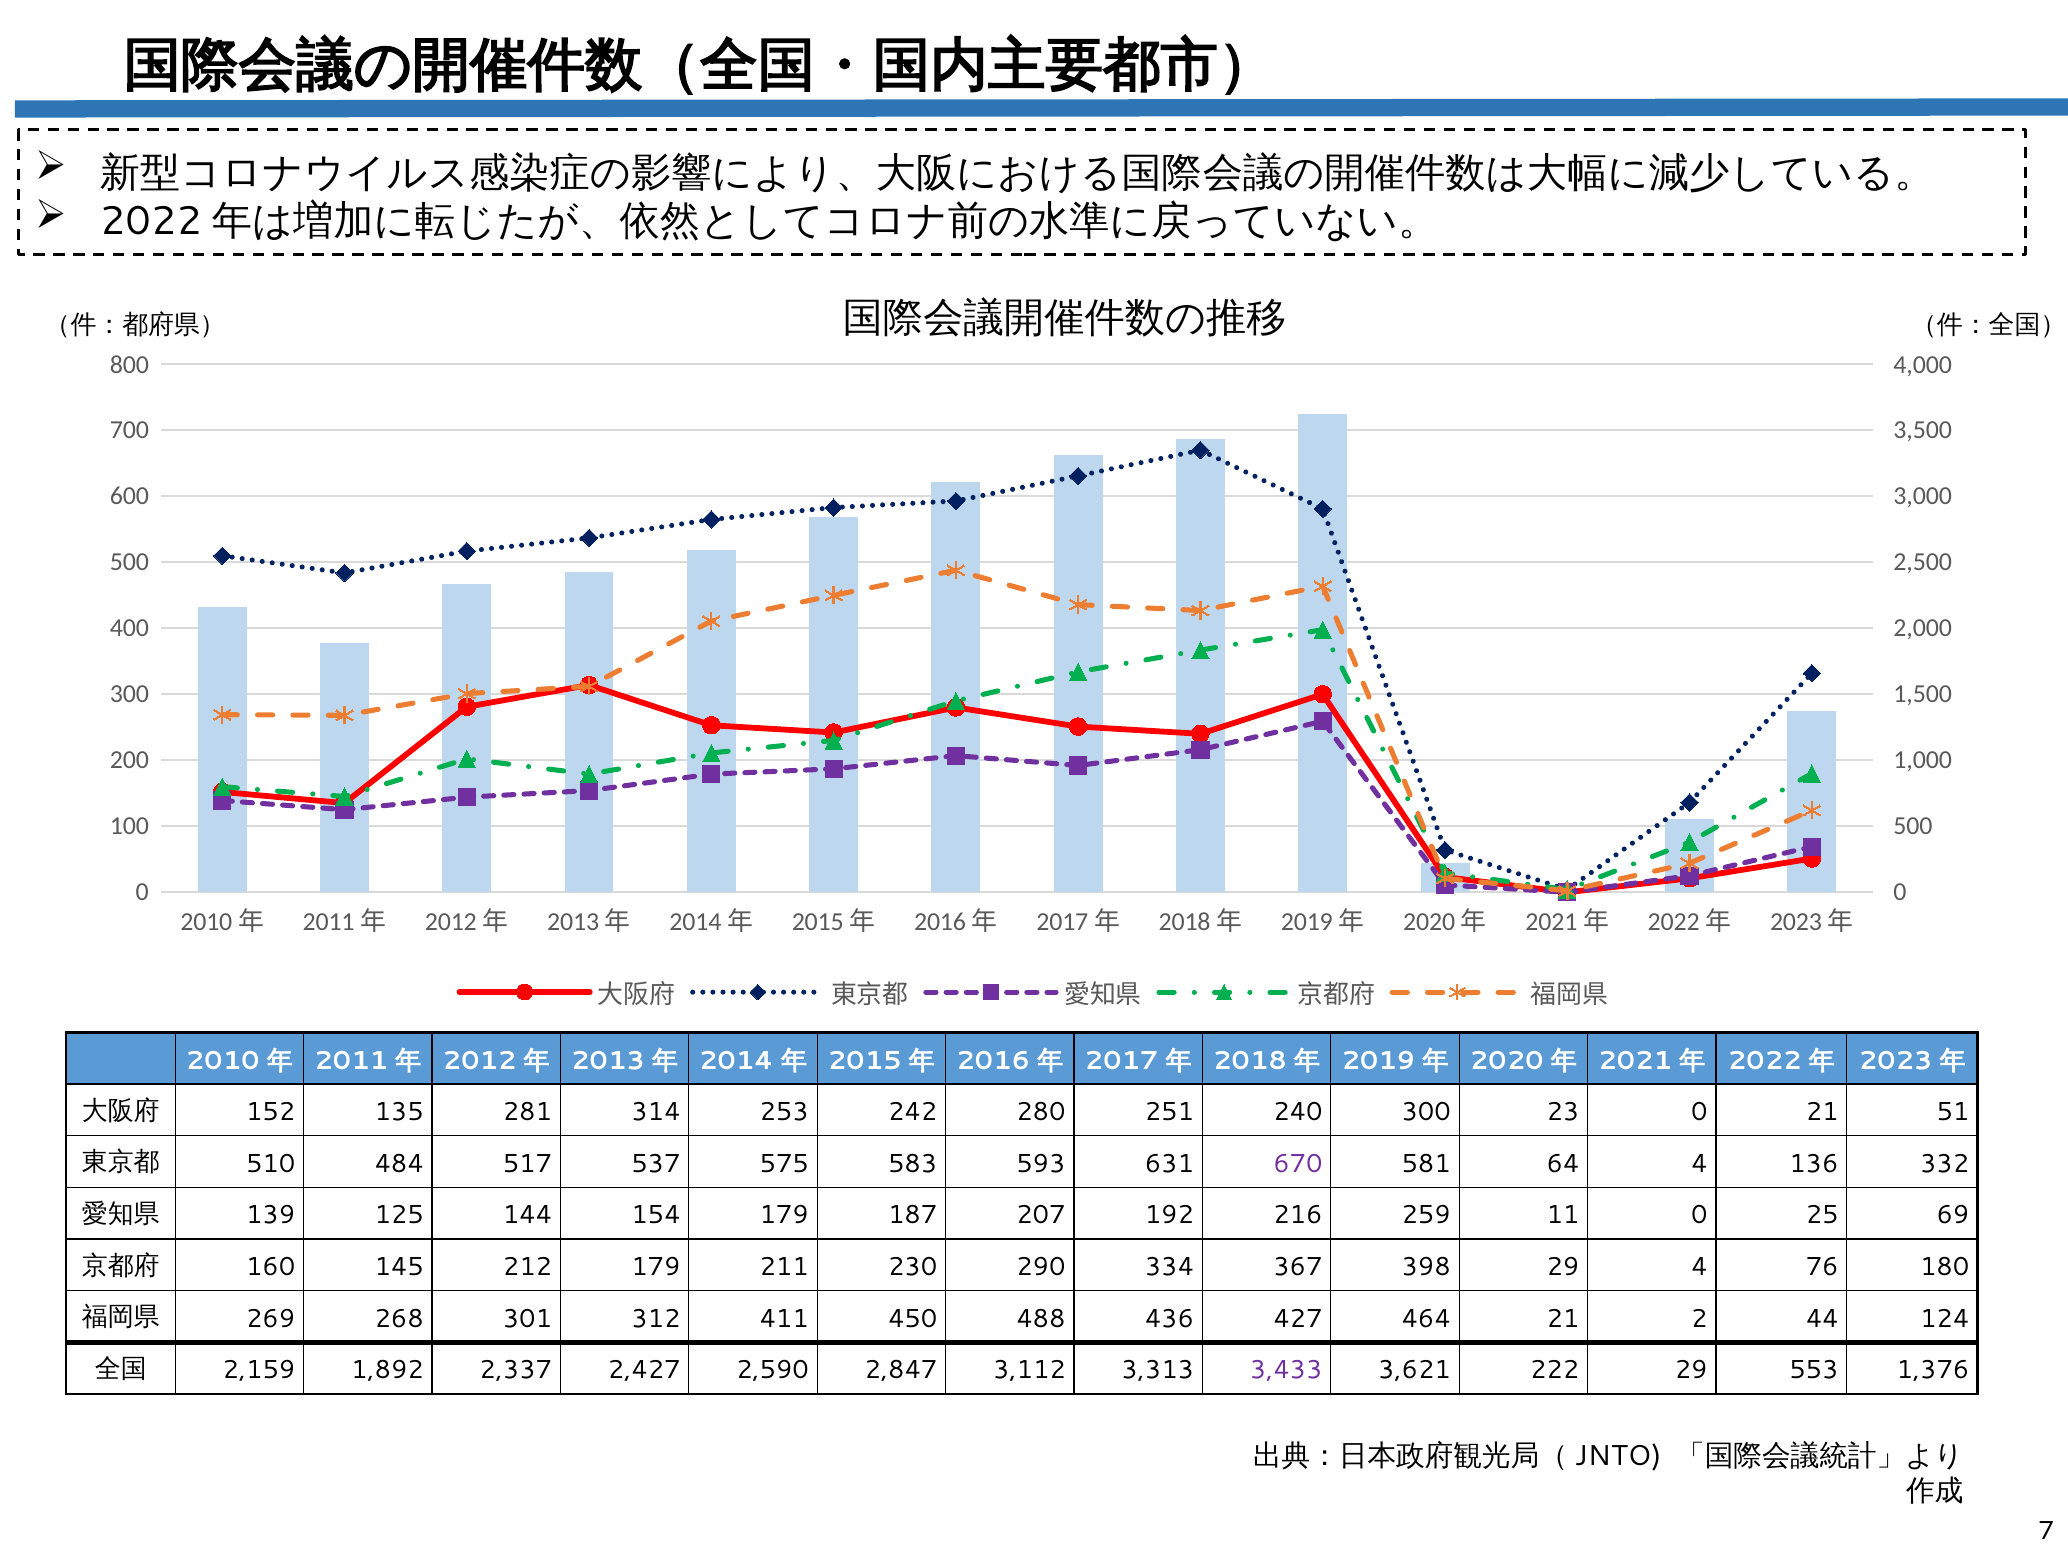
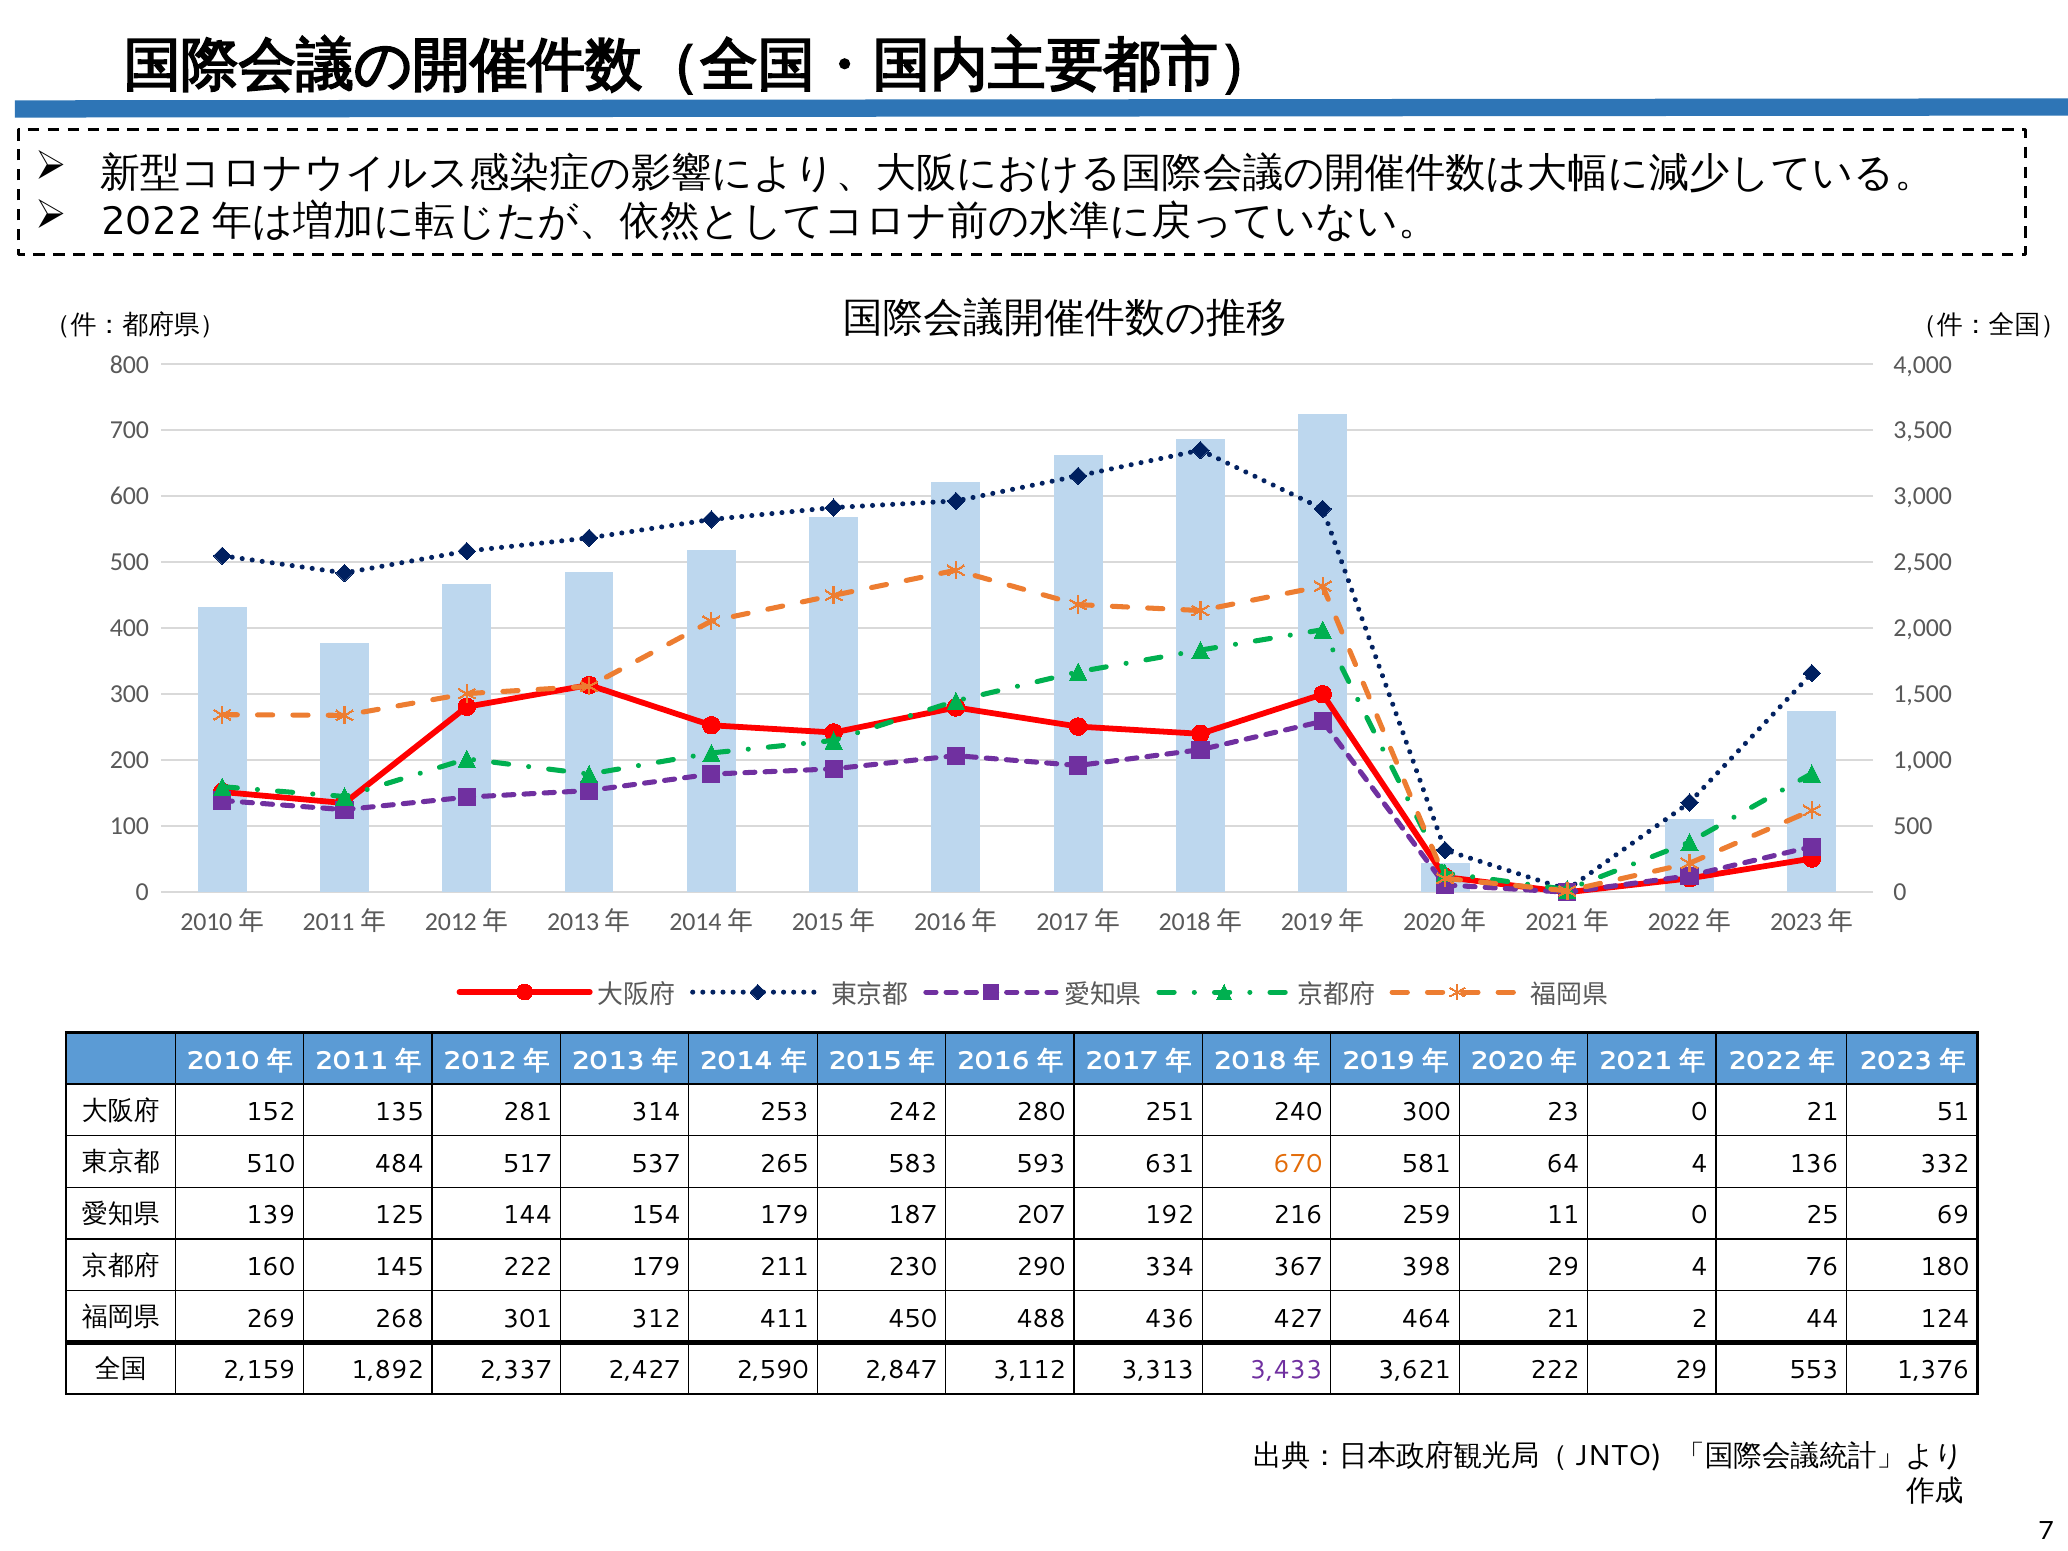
575: 575 -> 265 (784, 1164)
670 colour: purple -> orange (1298, 1164)
145 212: 212 -> 222 (528, 1267)
